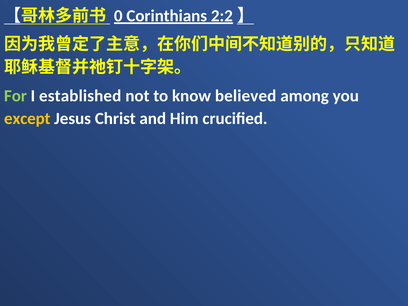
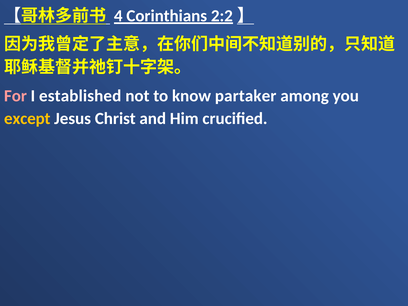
0: 0 -> 4 (118, 16)
For colour: light green -> pink (15, 96)
believed: believed -> partaker (246, 96)
